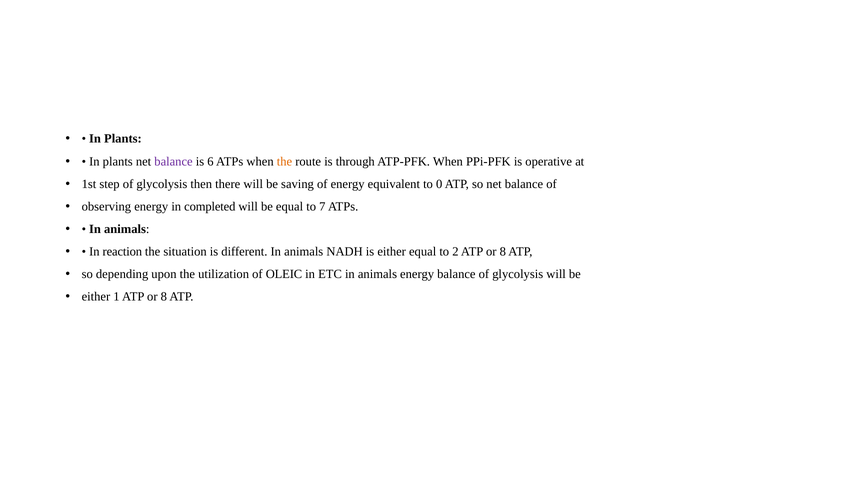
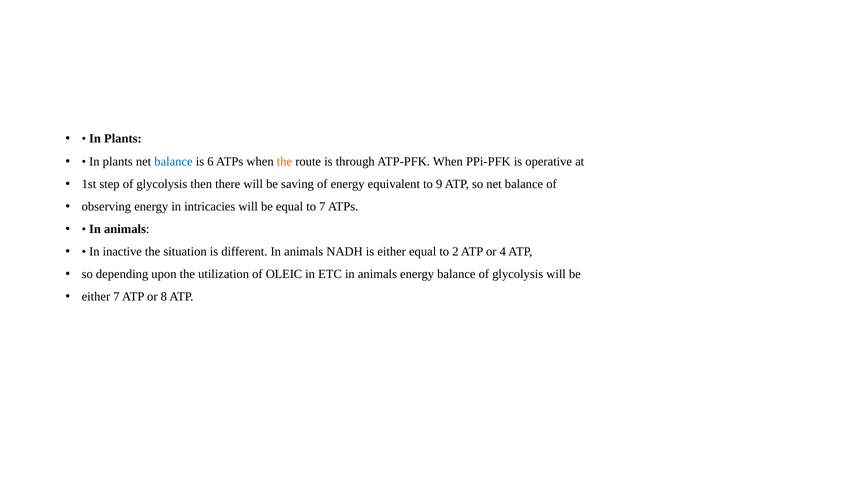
balance colour: purple -> blue (173, 161)
0: 0 -> 9 (439, 184)
completed: completed -> intricacies (210, 206)
reaction: reaction -> inactive (122, 251)
2 ATP or 8: 8 -> 4 (503, 251)
either 1: 1 -> 7 (116, 297)
